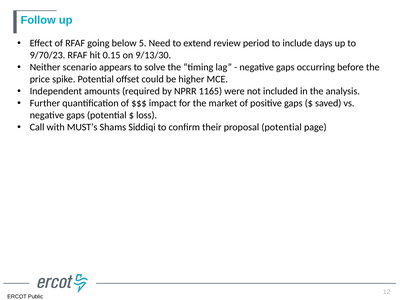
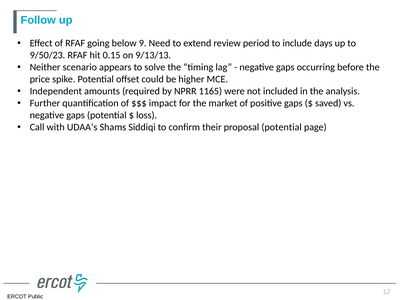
5: 5 -> 9 (143, 43)
9/70/23: 9/70/23 -> 9/50/23 (48, 55)
9/13/30: 9/13/30 -> 9/13/13 (153, 55)
MUST’s: MUST’s -> UDAA’s (82, 127)
